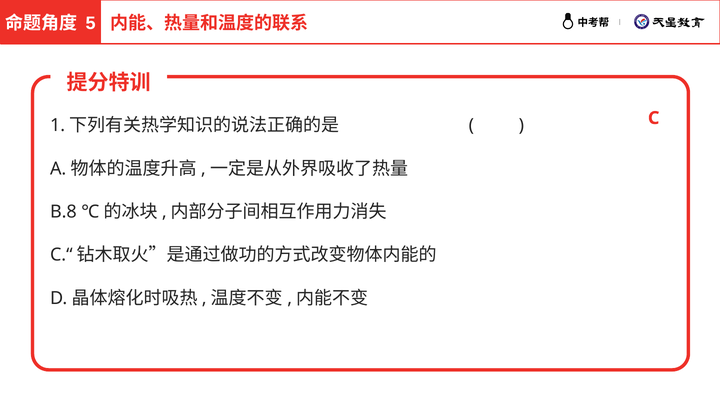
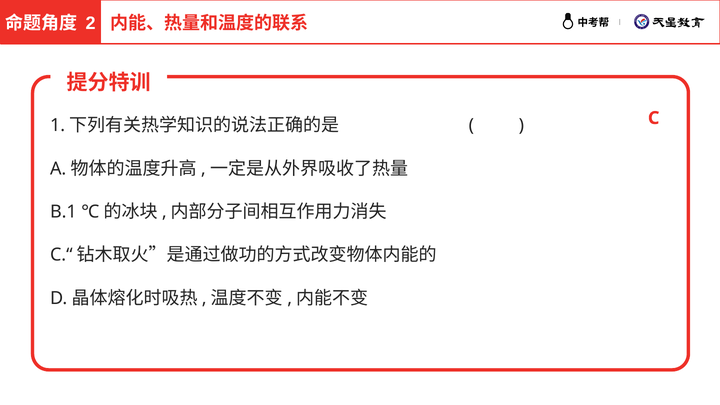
5: 5 -> 2 (91, 23)
B.8: B.8 -> B.1 (63, 212)
